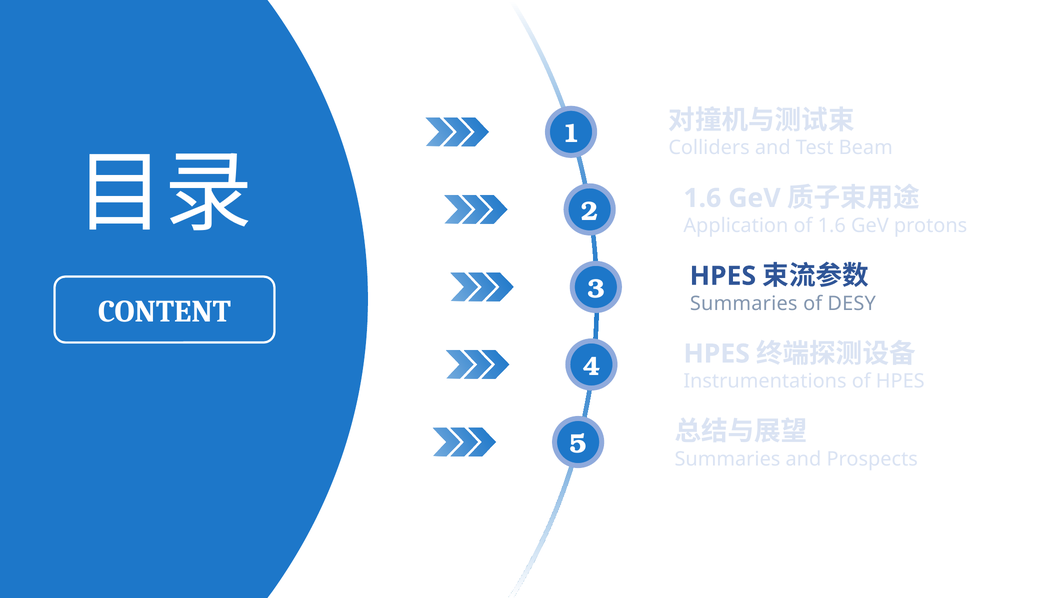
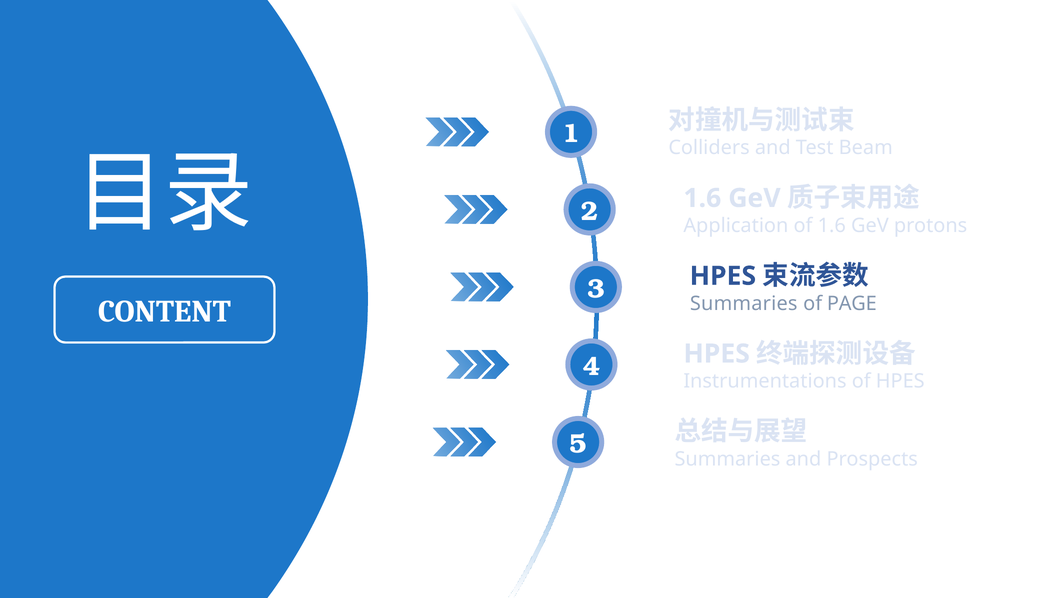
DESY: DESY -> PAGE (852, 304)
